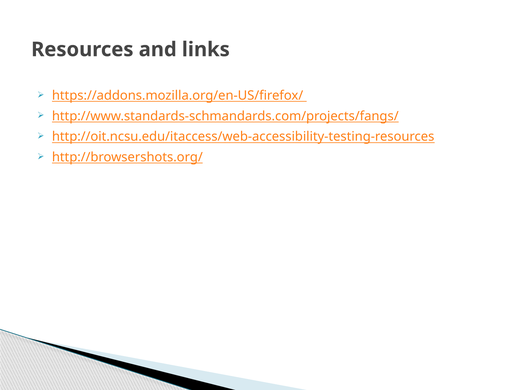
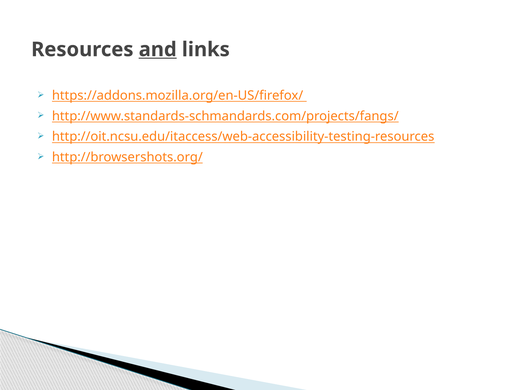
and underline: none -> present (158, 50)
